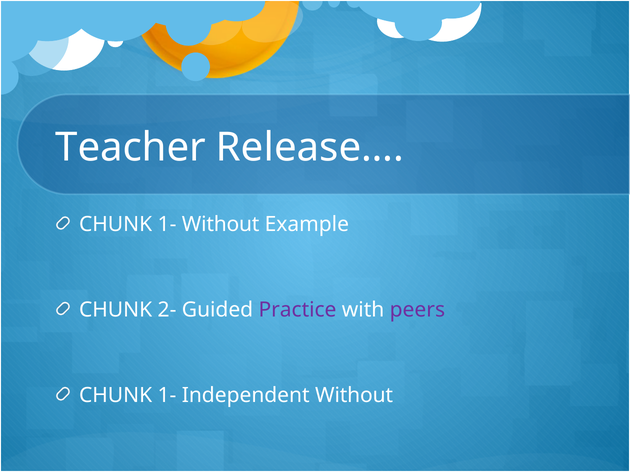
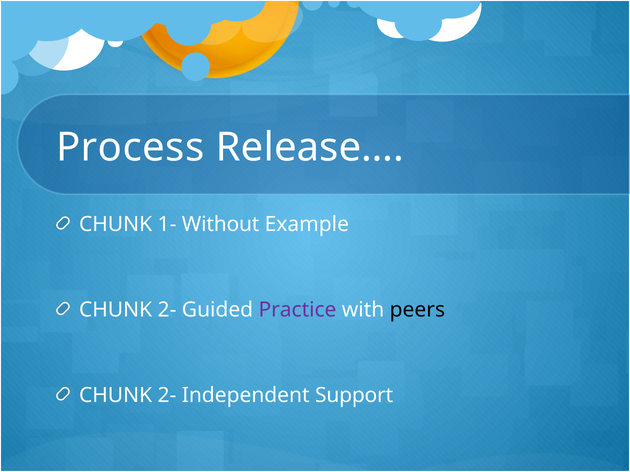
Teacher: Teacher -> Process (130, 148)
peers colour: purple -> black (417, 310)
1-: 1- -> 2- (167, 396)
Independent Without: Without -> Support (354, 396)
